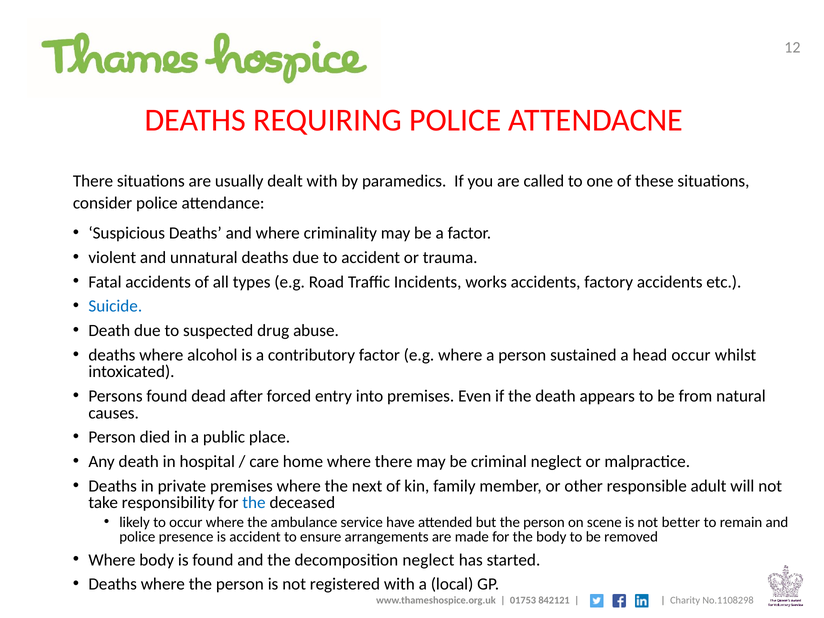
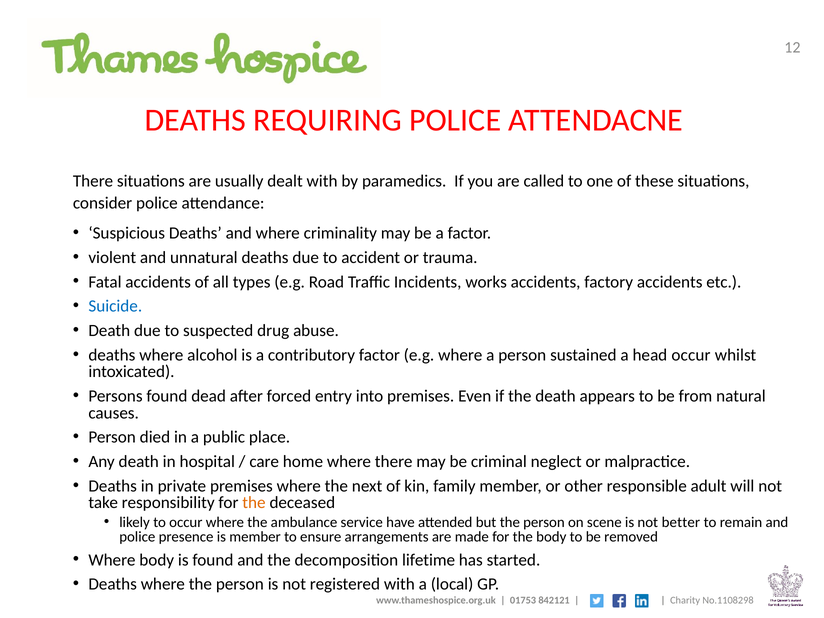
the colour: blue -> orange (254, 503)
is accident: accident -> member (255, 537)
decomposition neglect: neglect -> lifetime (429, 560)
